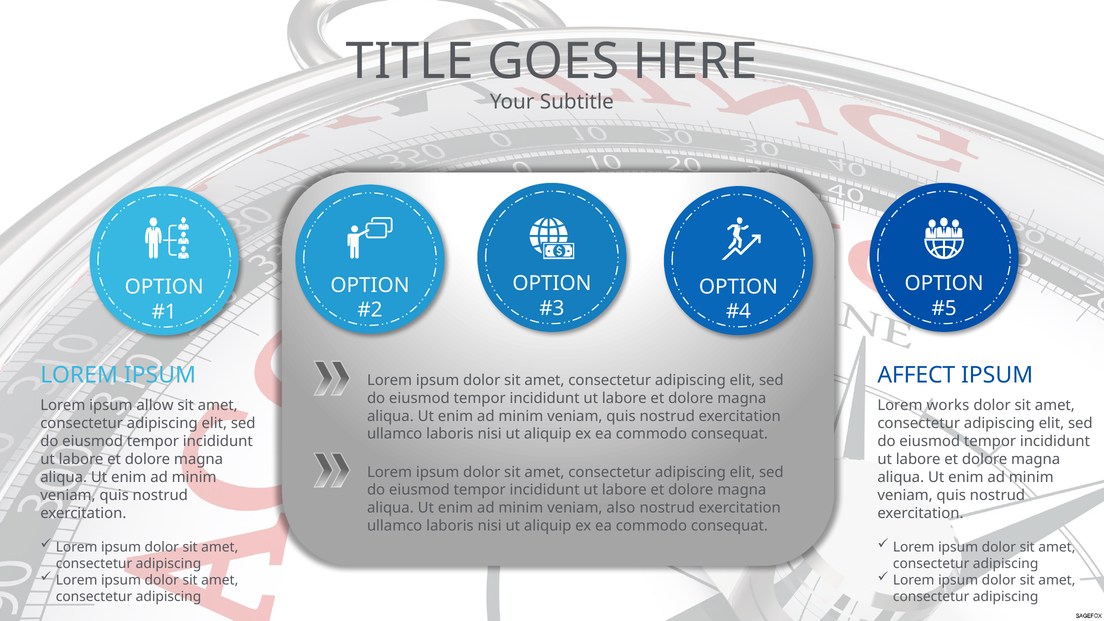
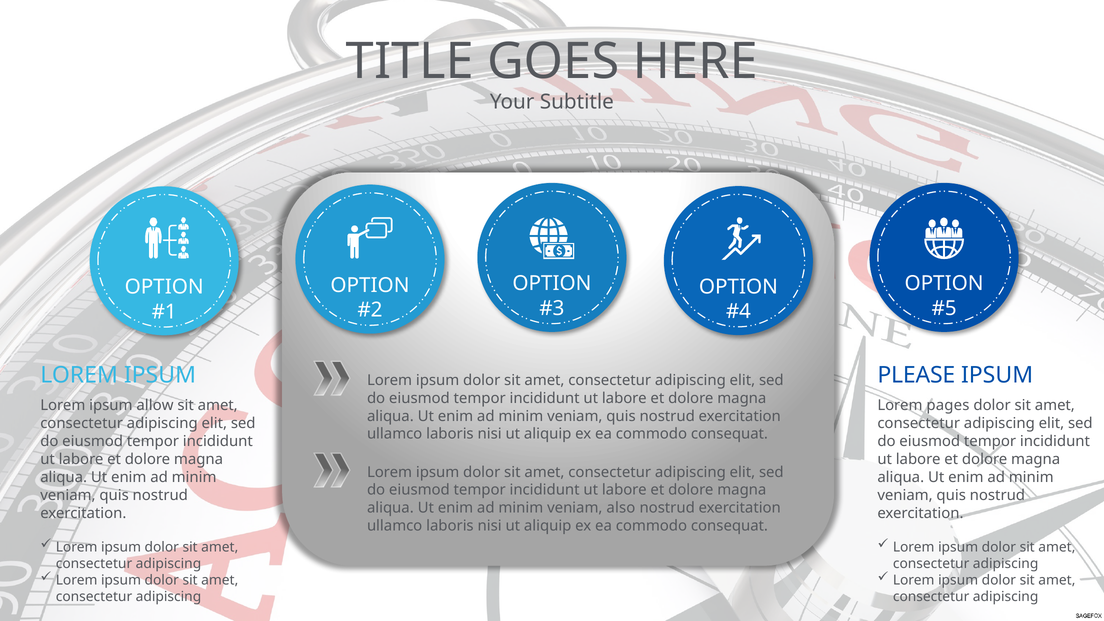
AFFECT: AFFECT -> PLEASE (916, 375)
works: works -> pages (948, 406)
